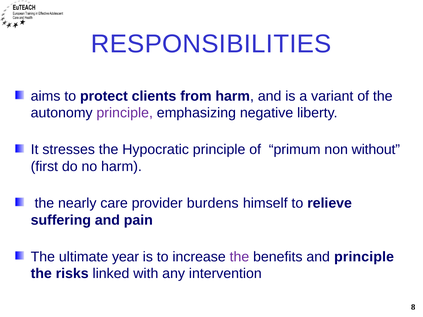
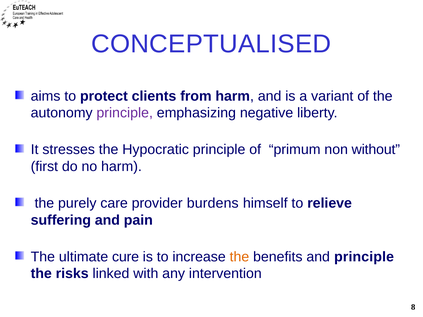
RESPONSIBILITIES: RESPONSIBILITIES -> CONCEPTUALISED (211, 44)
nearly: nearly -> purely (77, 203)
year: year -> cure (126, 257)
the colour: purple -> orange (239, 257)
